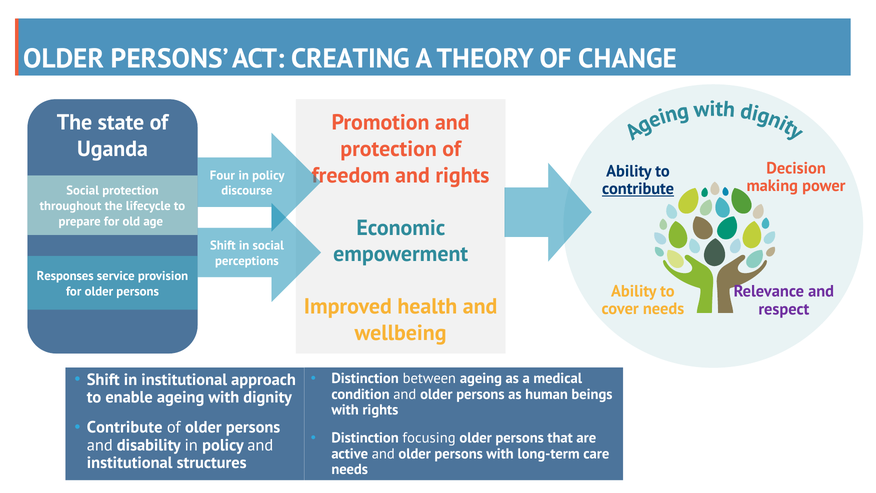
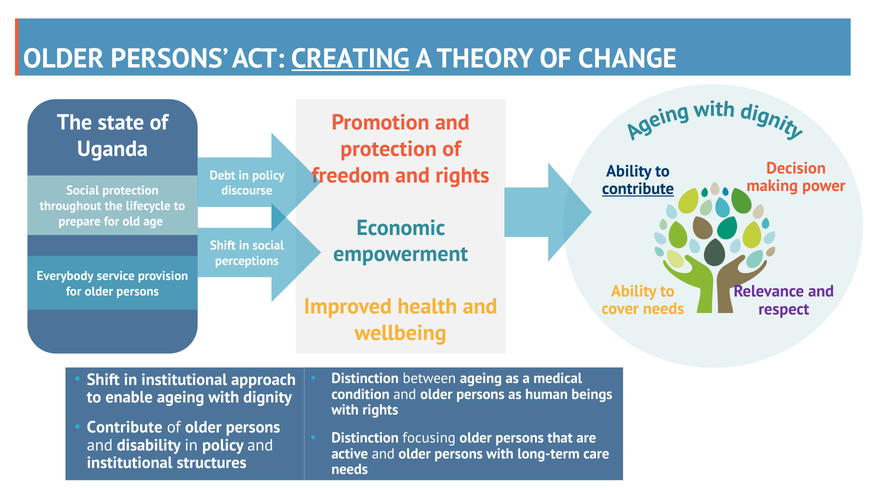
CREATING underline: none -> present (351, 59)
Four: Four -> Debt (222, 175)
Responses: Responses -> Everybody (65, 276)
